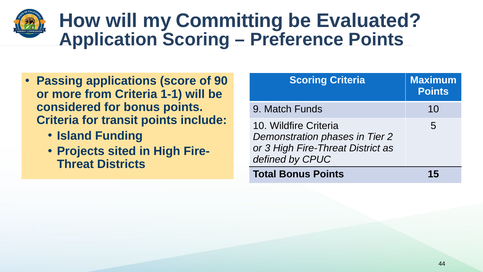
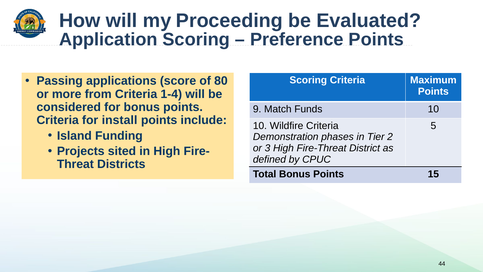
Committing: Committing -> Proceeding (229, 21)
90: 90 -> 80 (221, 81)
1-1: 1-1 -> 1-4 (171, 94)
transit: transit -> install (120, 120)
